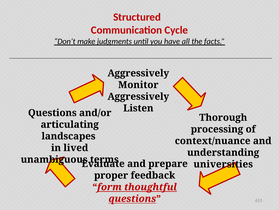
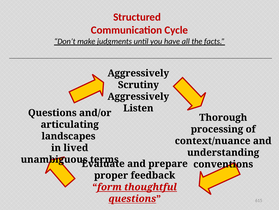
Monitor: Monitor -> Scrutiny (138, 85)
universities: universities -> conventions (223, 164)
